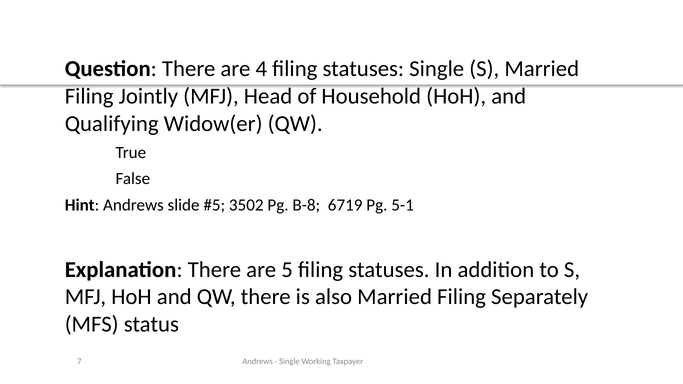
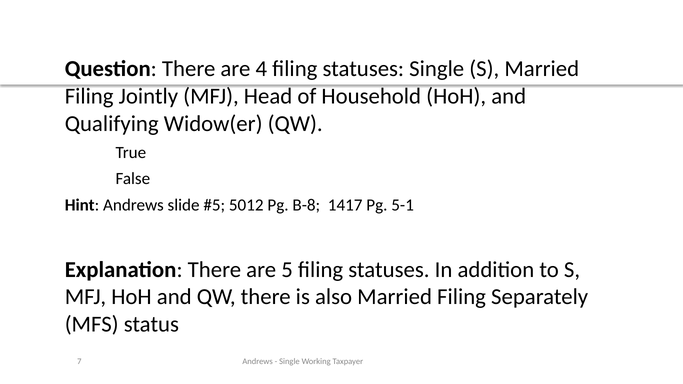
3502: 3502 -> 5012 (246, 205)
6719: 6719 -> 1417 (345, 205)
